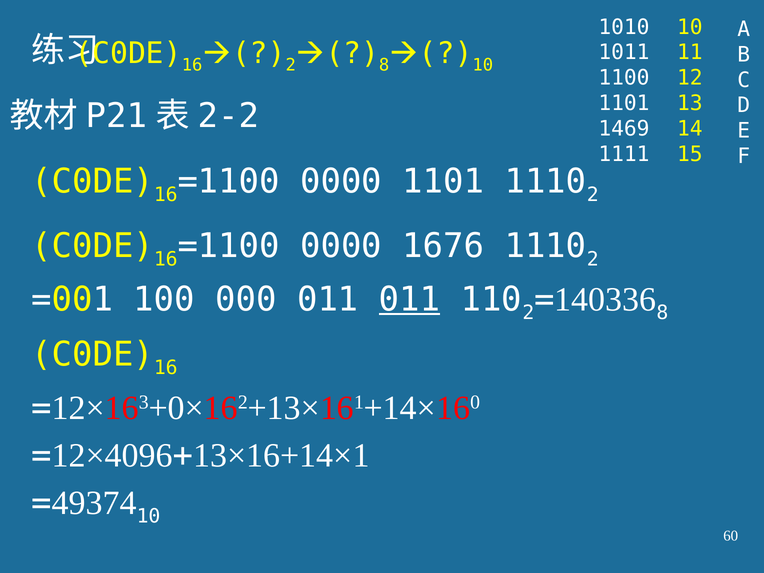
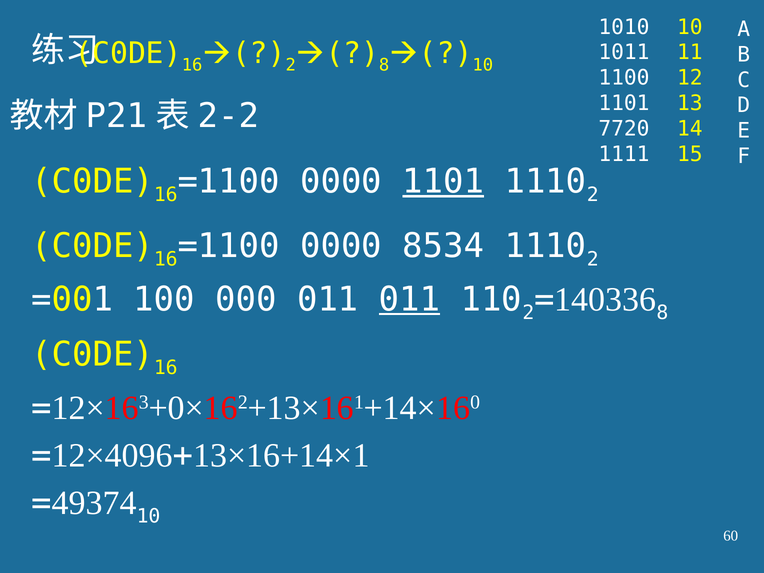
1469: 1469 -> 7720 (624, 129)
1101 underline: none -> present (443, 182)
1676: 1676 -> 8534 (443, 246)
